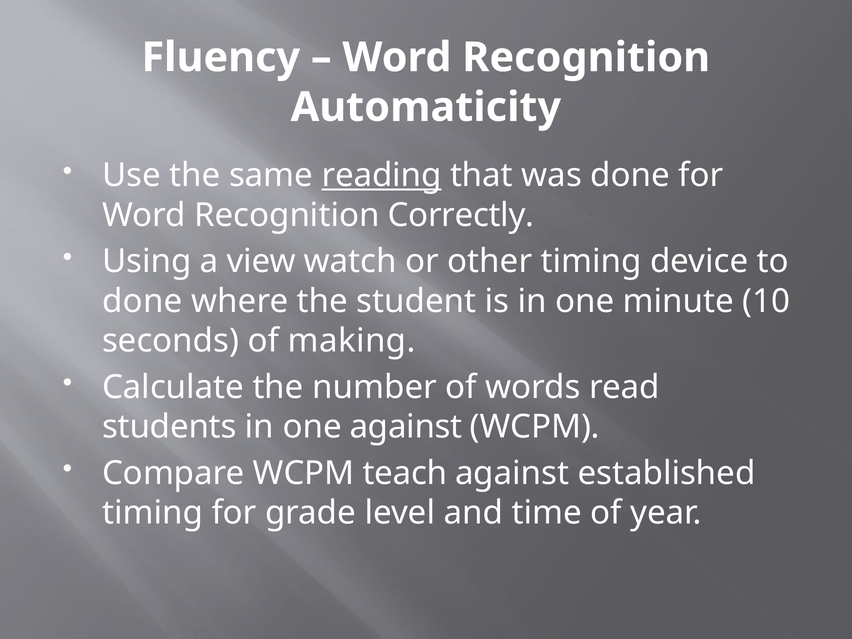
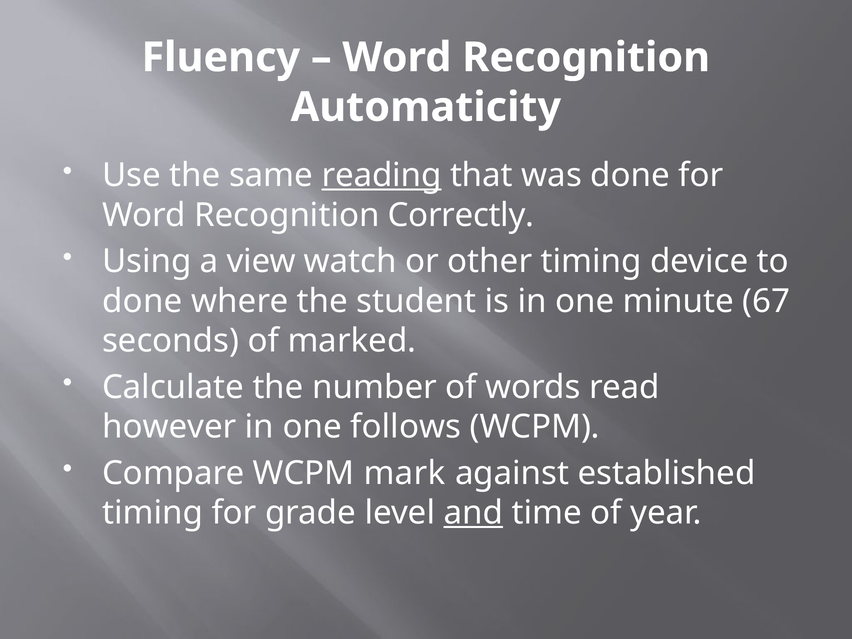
10: 10 -> 67 (766, 301)
making: making -> marked (352, 341)
students: students -> however (169, 427)
one against: against -> follows (406, 427)
teach: teach -> mark (405, 473)
and underline: none -> present (473, 513)
